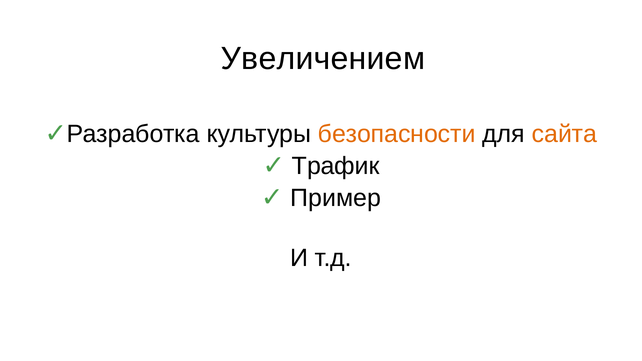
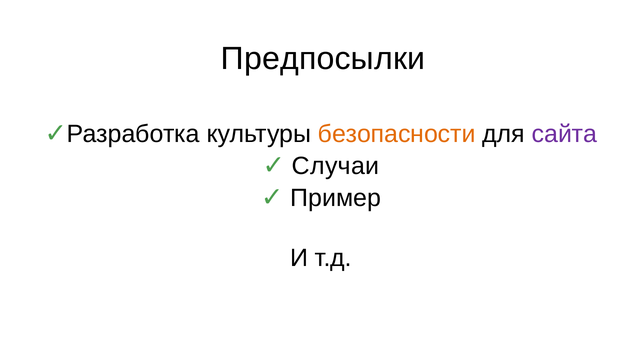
Увеличением: Увеличением -> Предпосылки (323, 59)
сайта colour: orange -> purple (565, 134)
Трафик: Трафик -> Случаи (336, 166)
